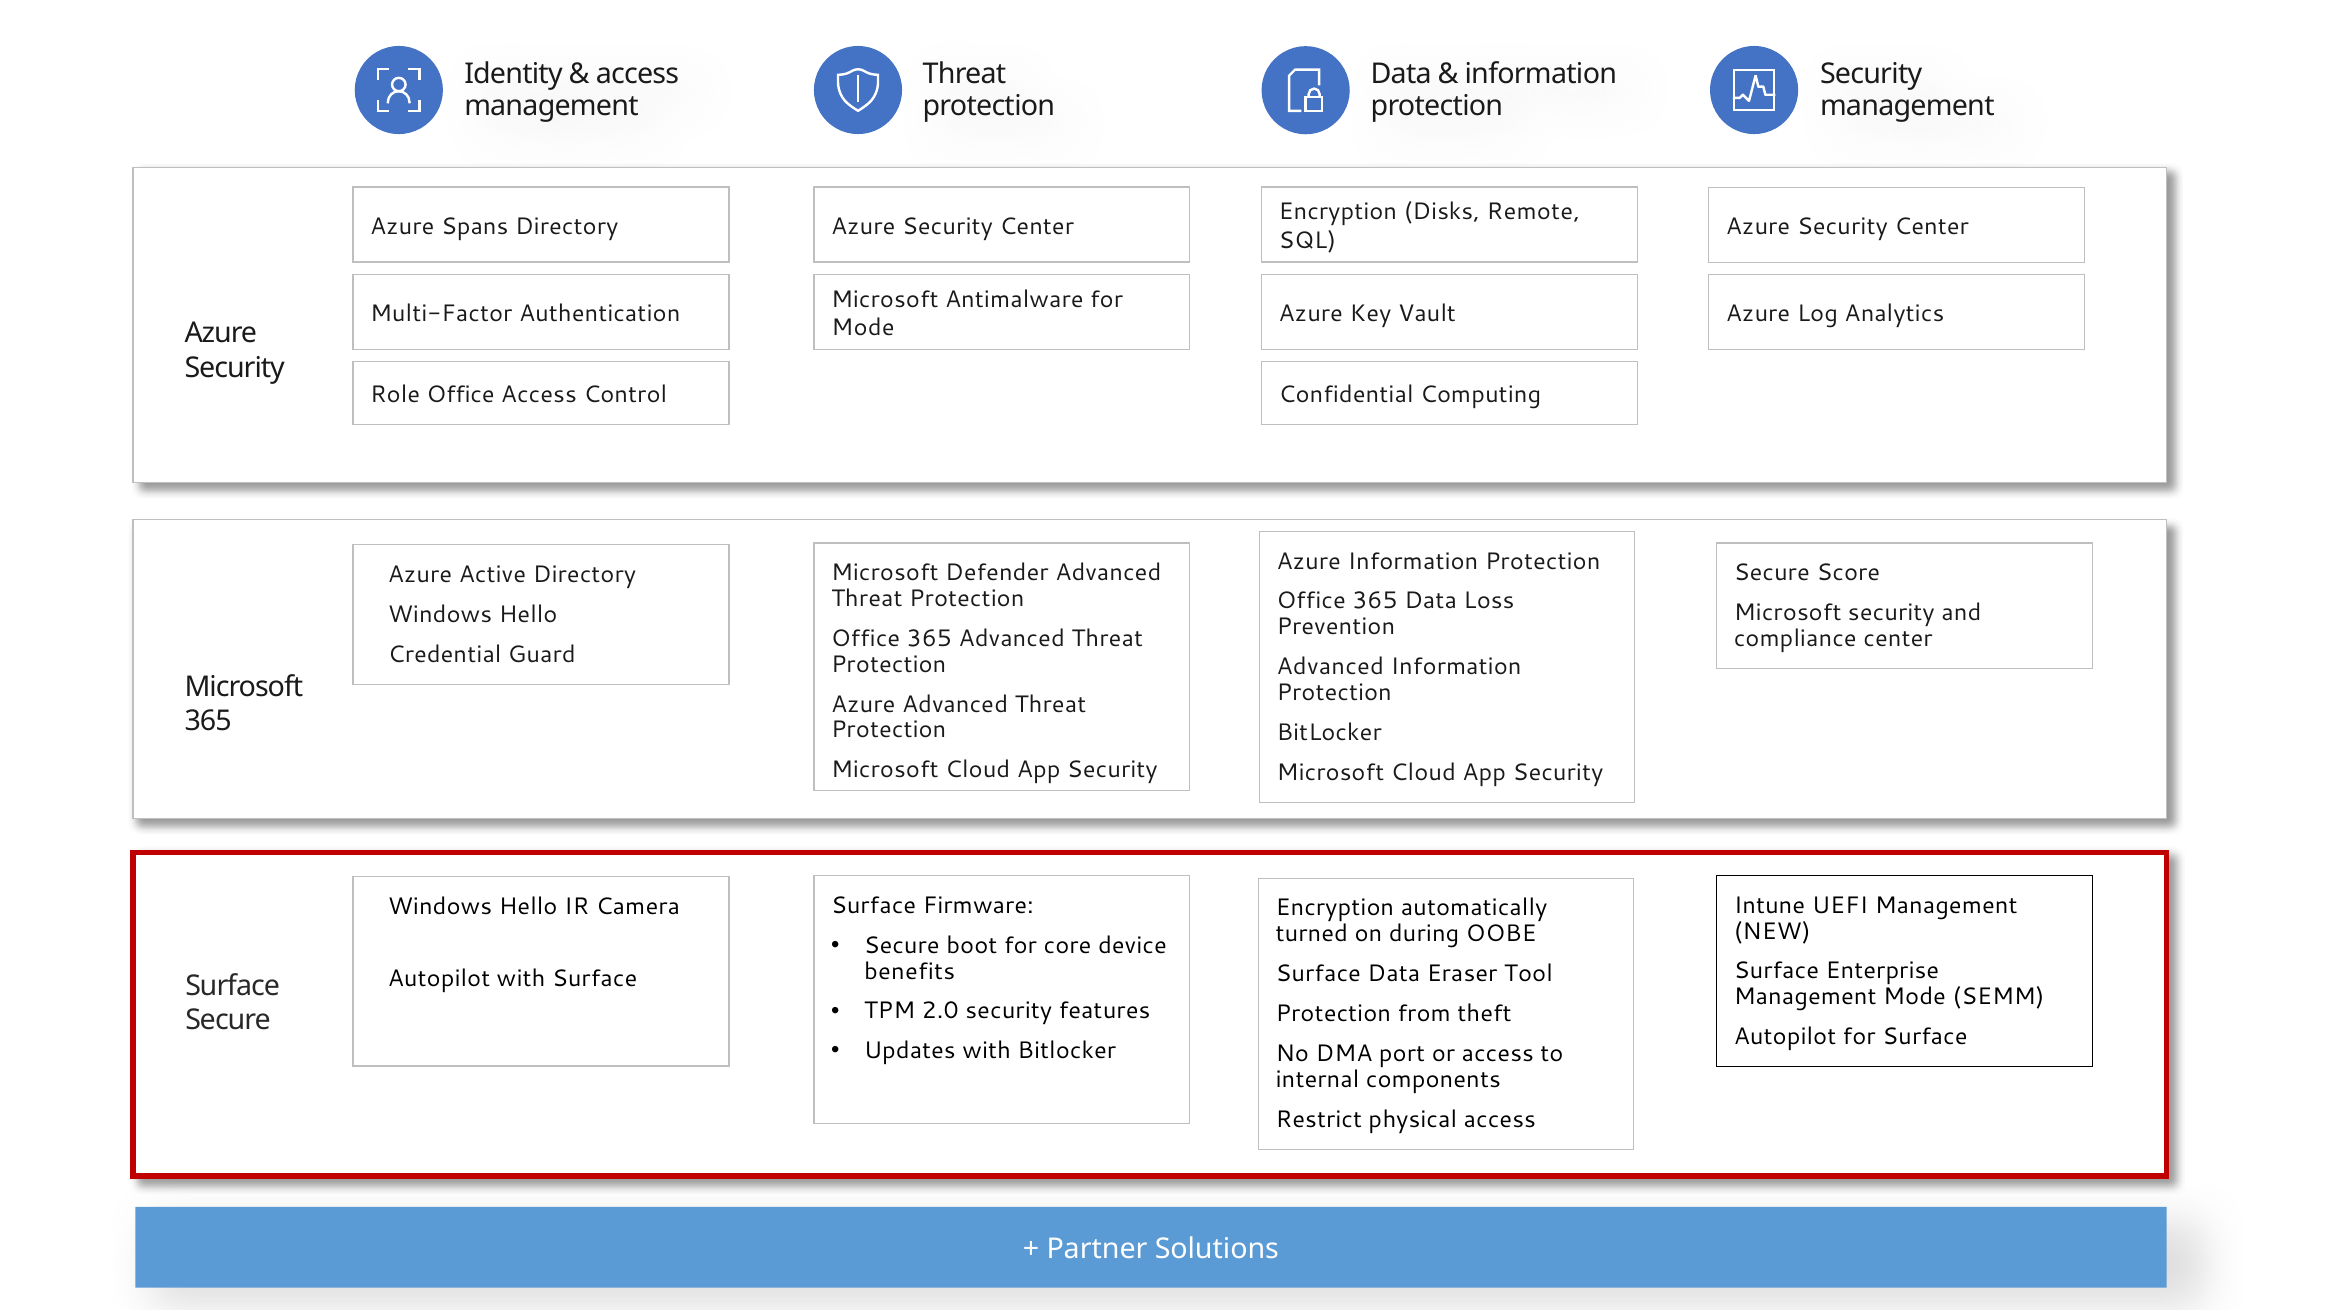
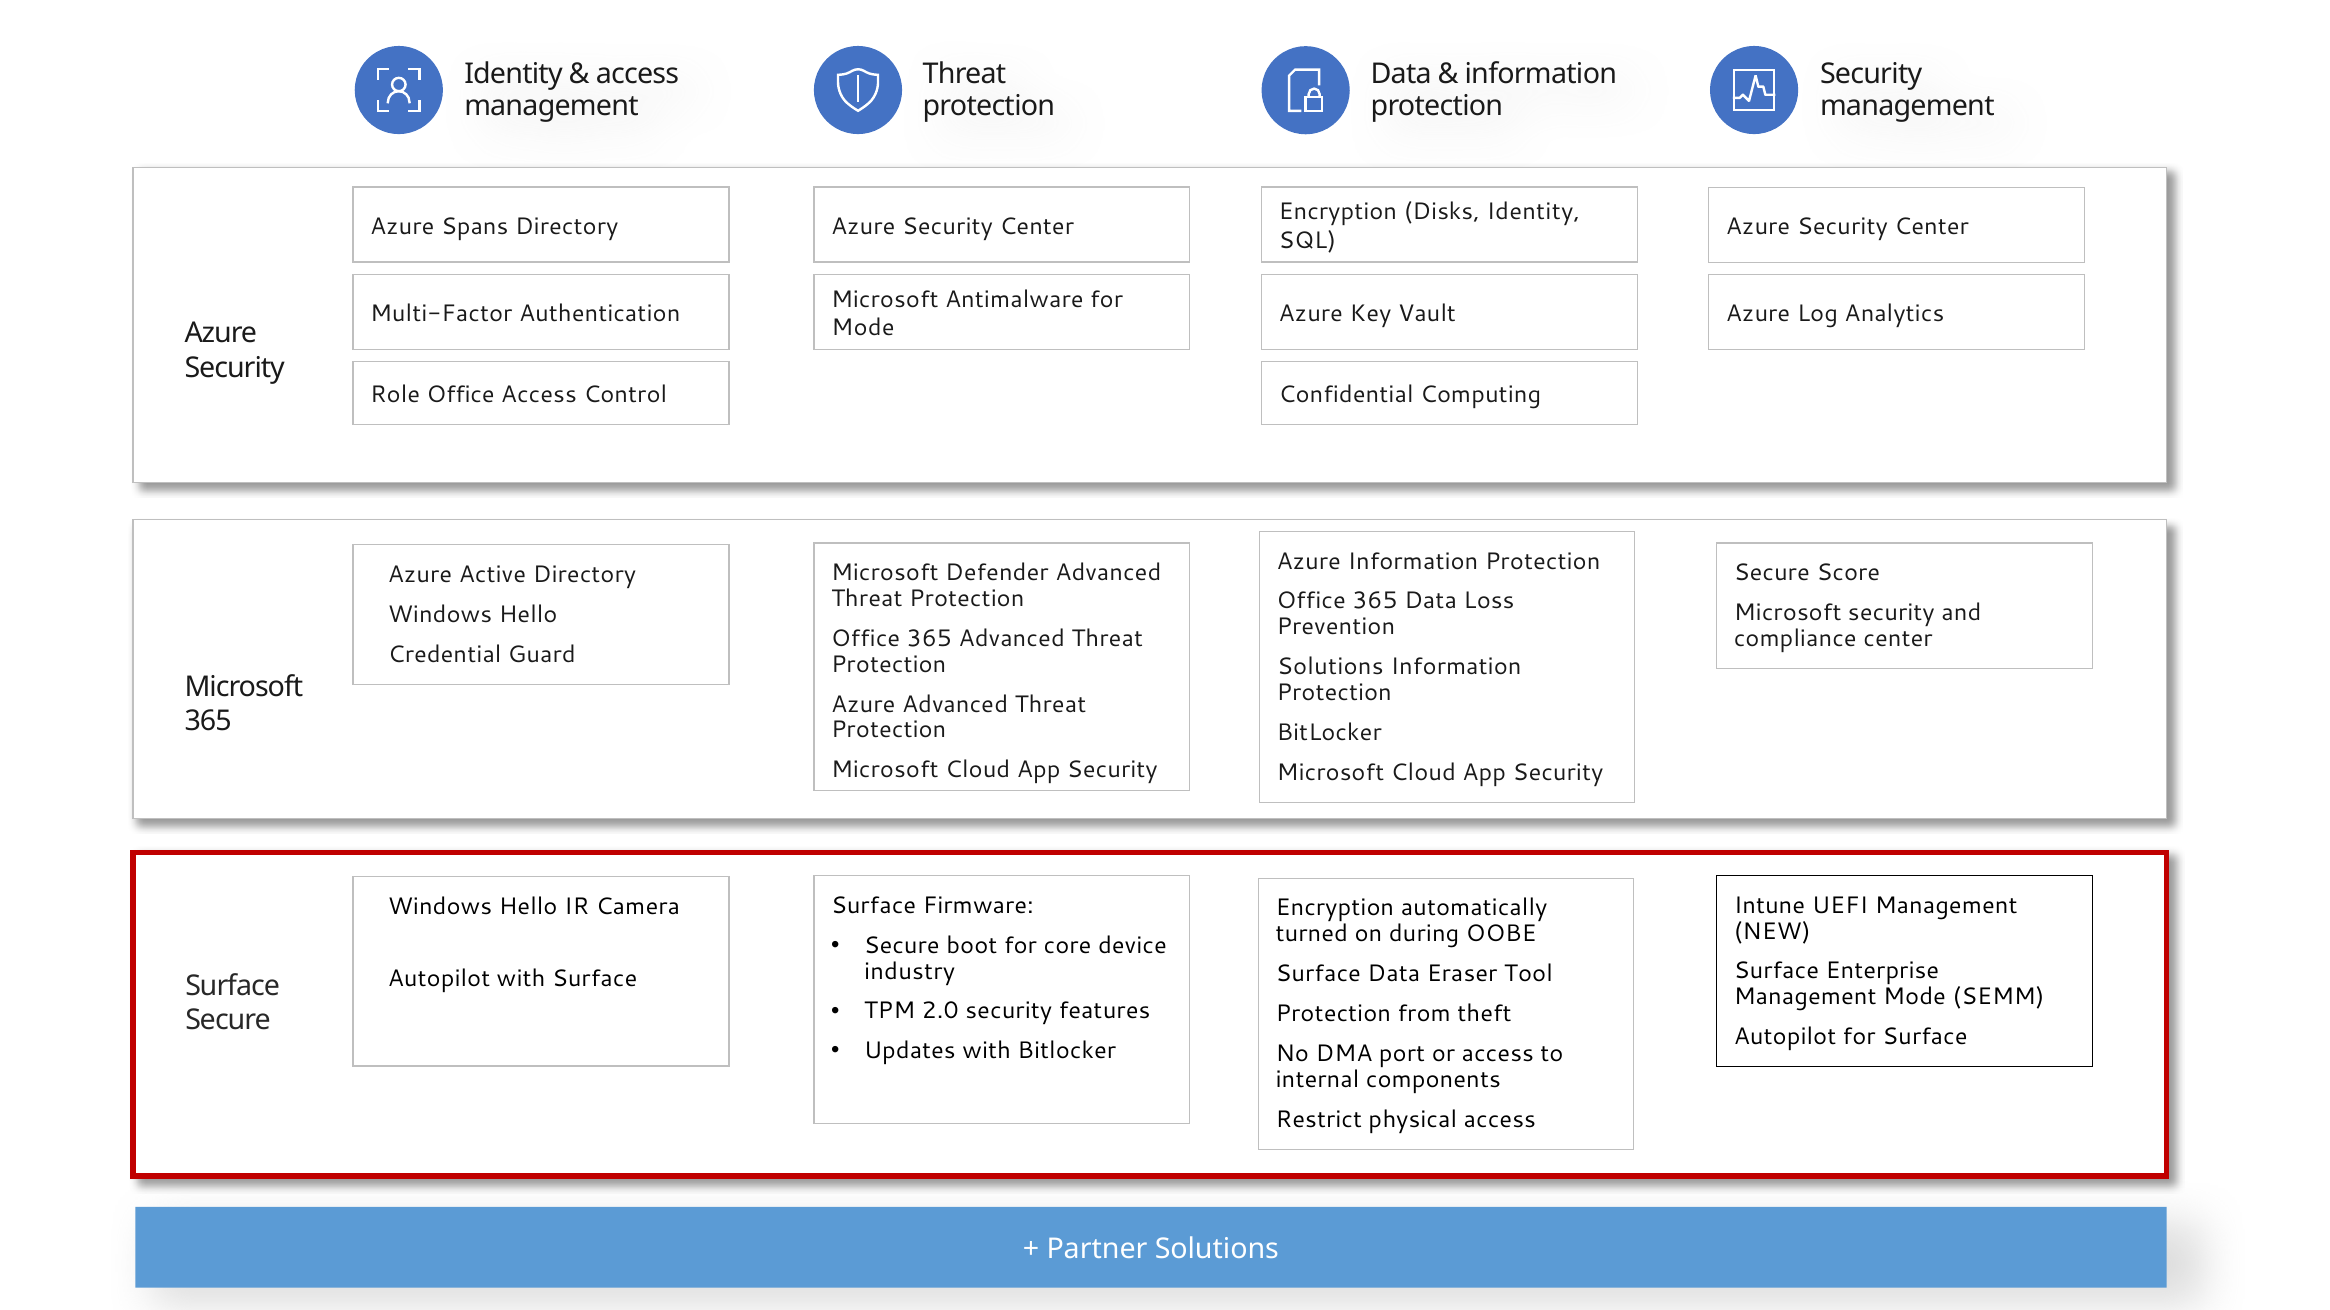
Disks Remote: Remote -> Identity (1533, 212)
Advanced: Advanced -> Solutions (1330, 667)
benefits: benefits -> industry (910, 972)
